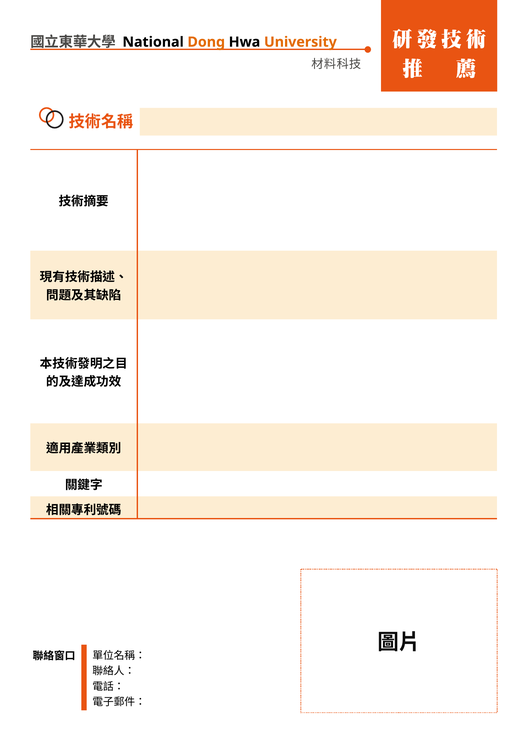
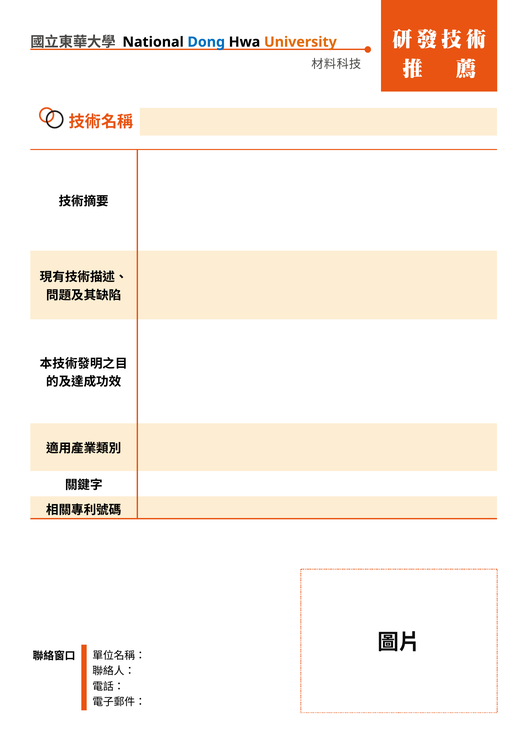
Dong colour: orange -> blue (206, 42)
